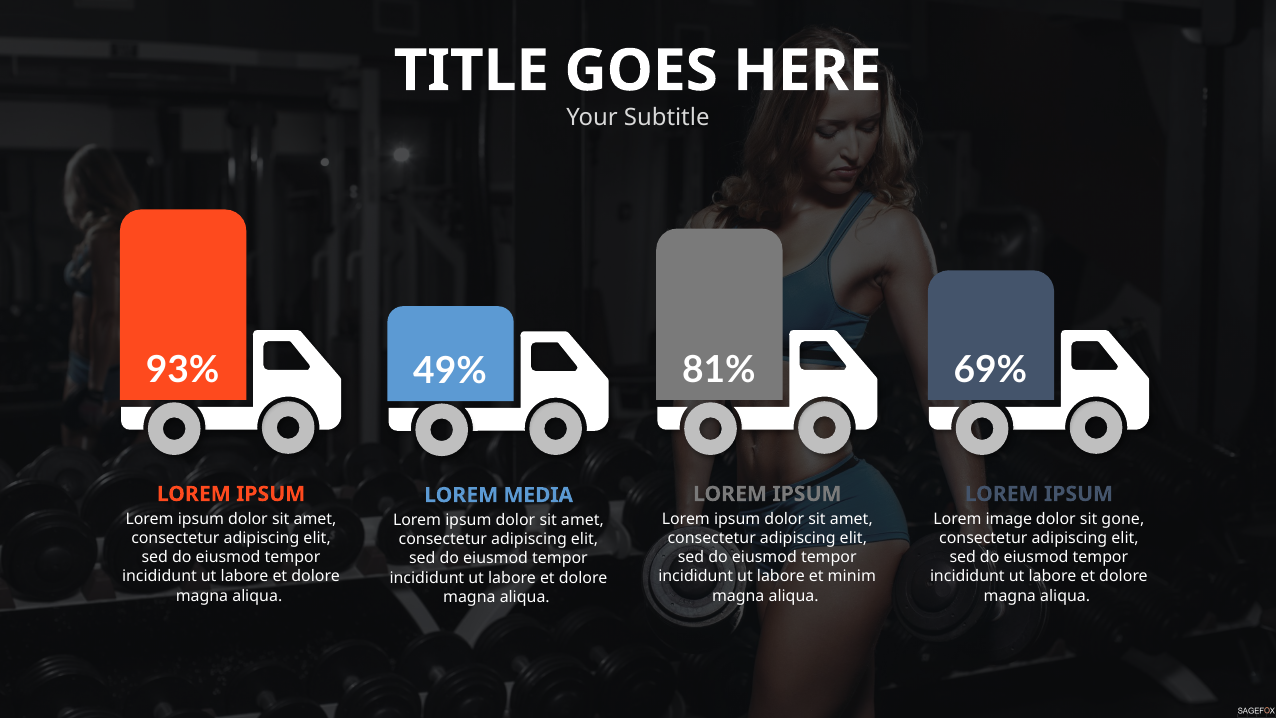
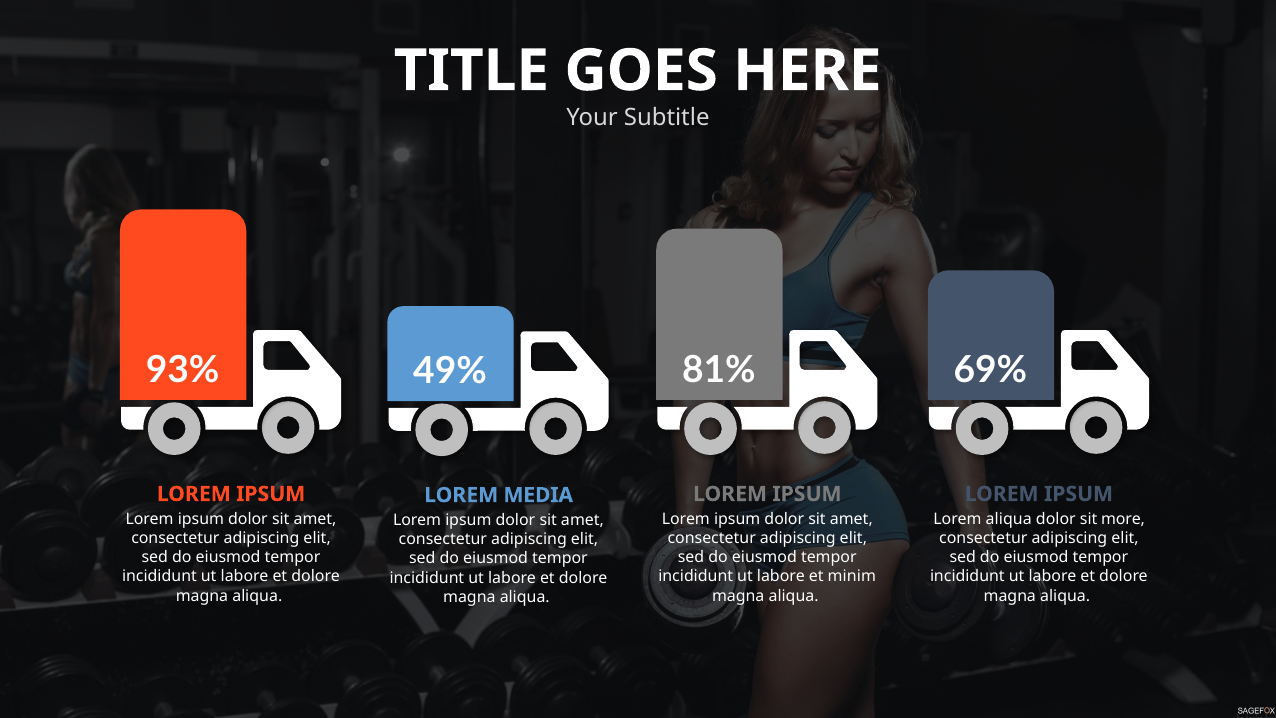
Lorem image: image -> aliqua (1009, 519)
gone: gone -> more (1123, 519)
